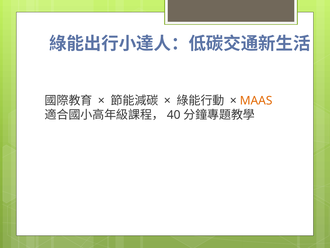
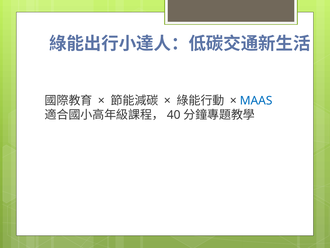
MAAS colour: orange -> blue (256, 100)
